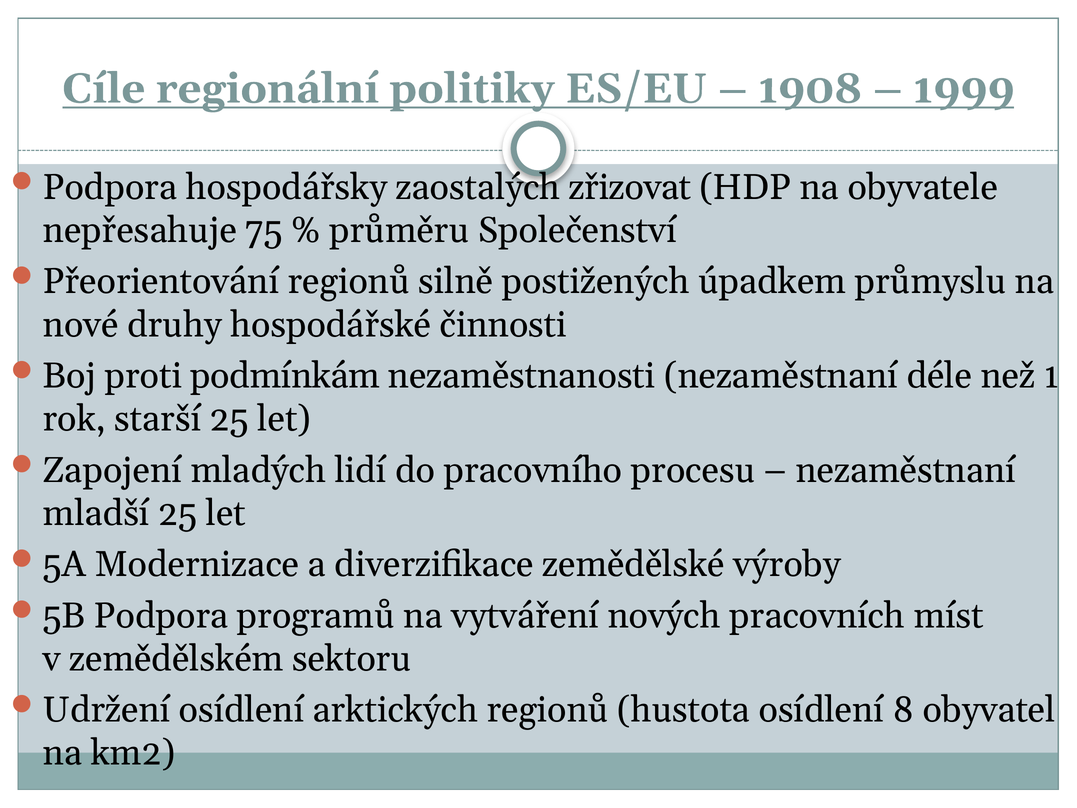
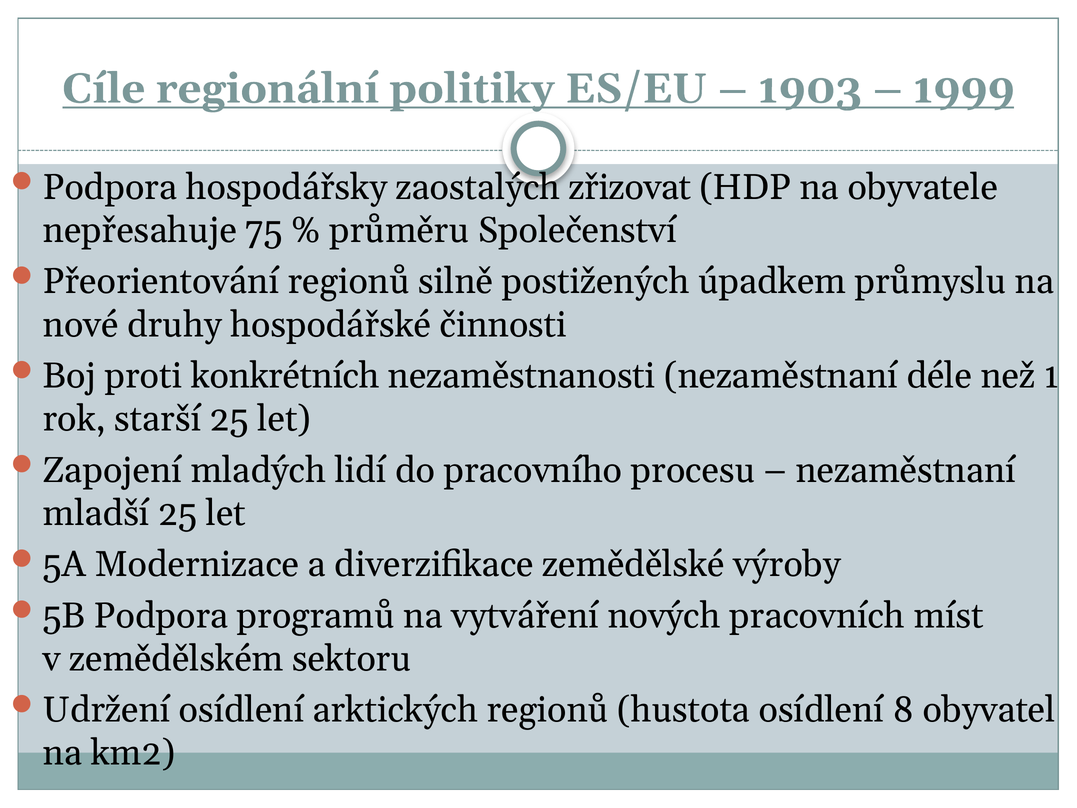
1908: 1908 -> 1903 (810, 89)
podmínkám: podmínkám -> konkrétních (285, 376)
